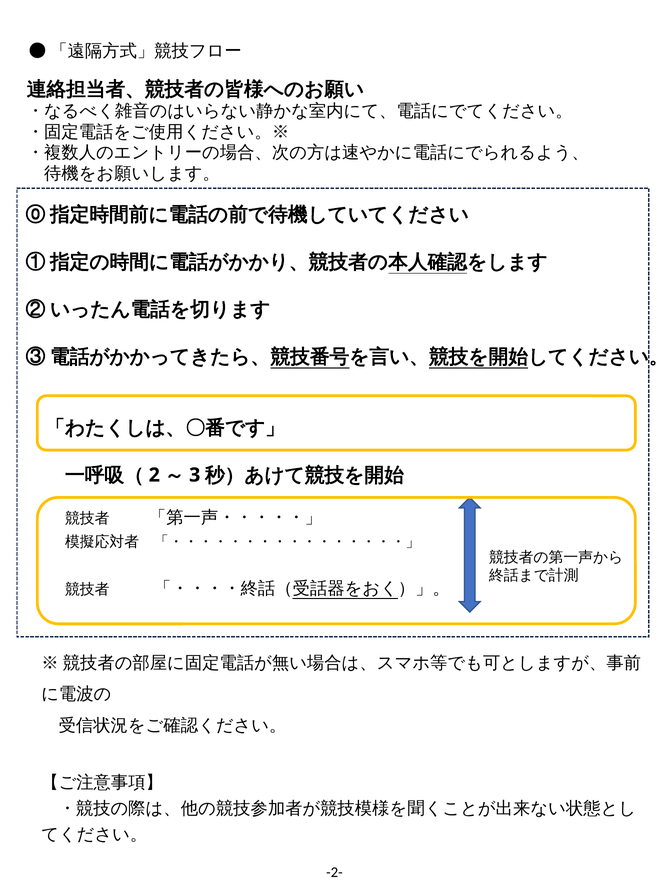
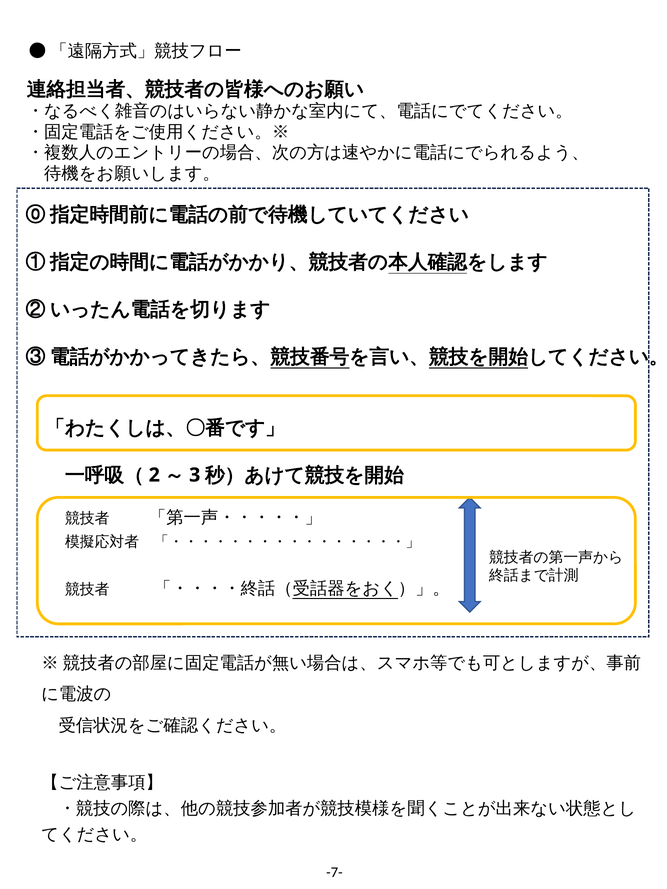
-2-: -2- -> -7- (334, 872)
